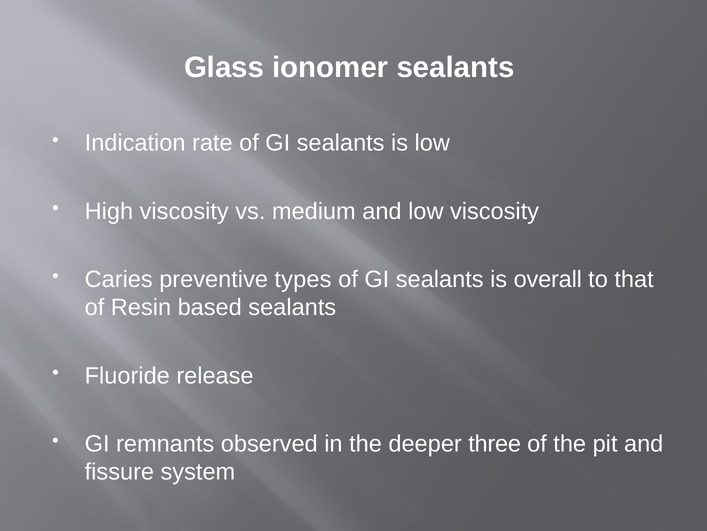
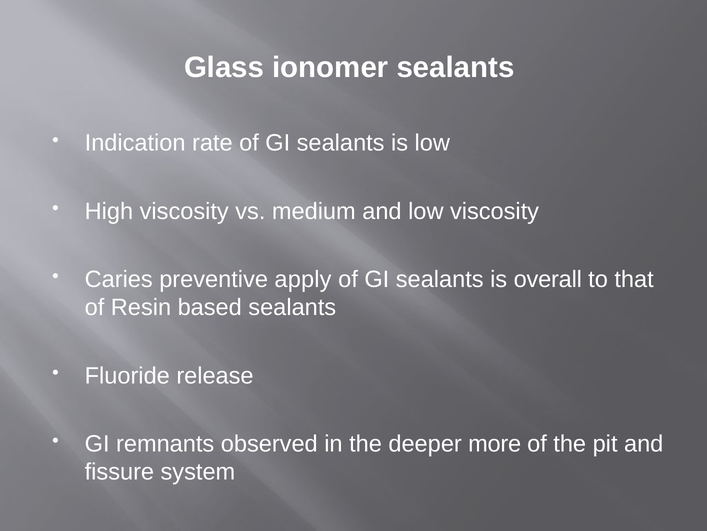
types: types -> apply (303, 279)
three: three -> more (495, 443)
